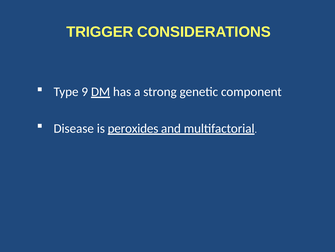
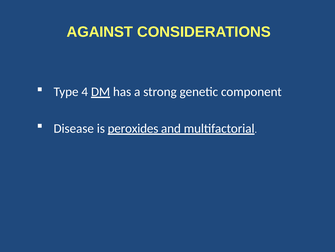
TRIGGER: TRIGGER -> AGAINST (100, 32)
9: 9 -> 4 (85, 92)
